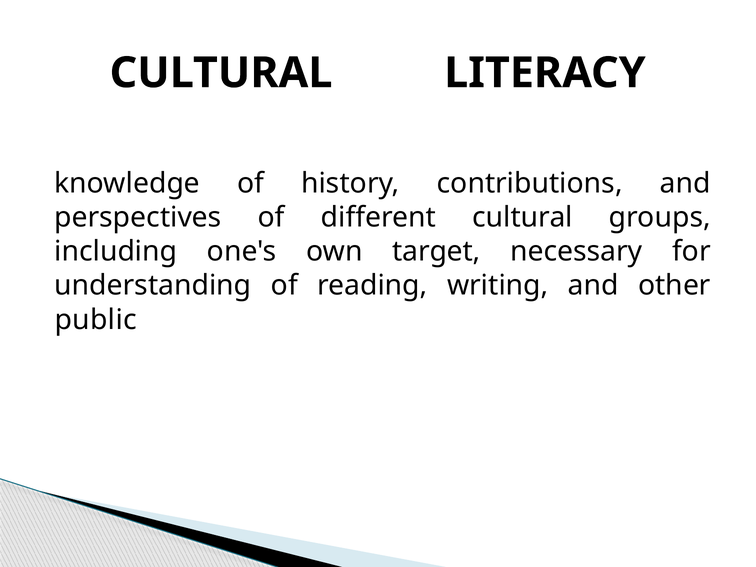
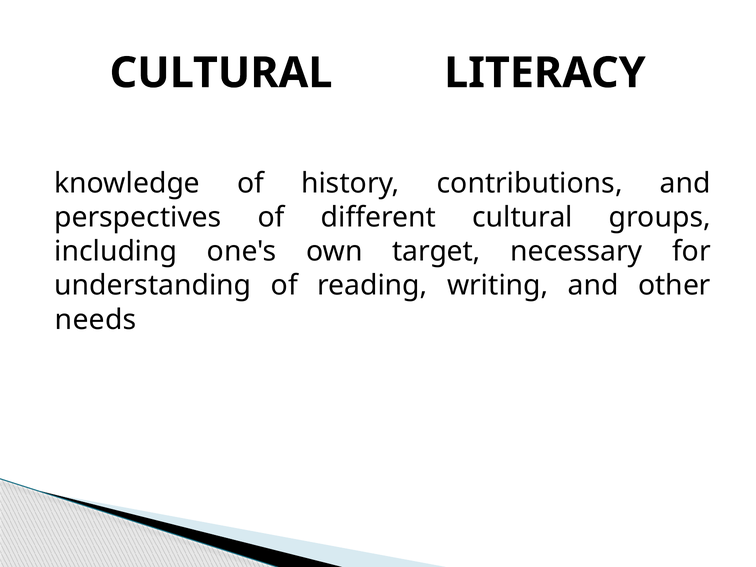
public: public -> needs (96, 320)
